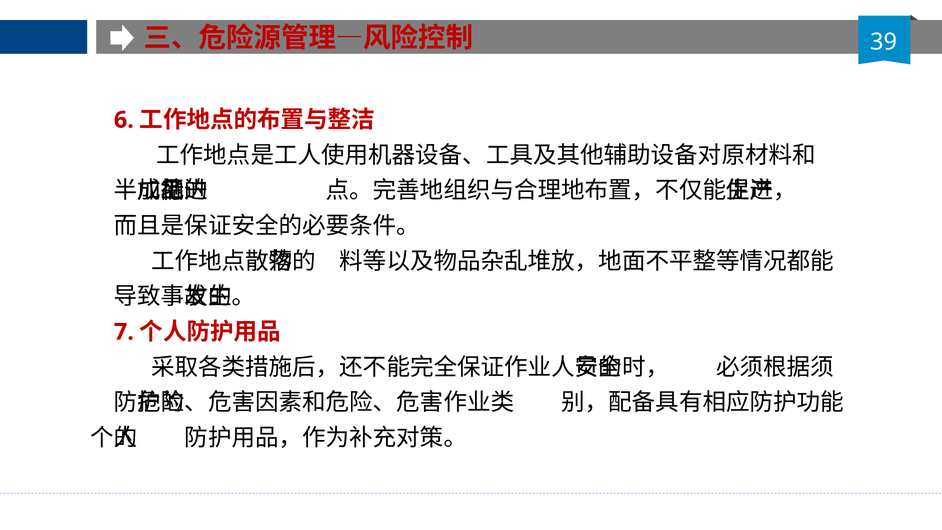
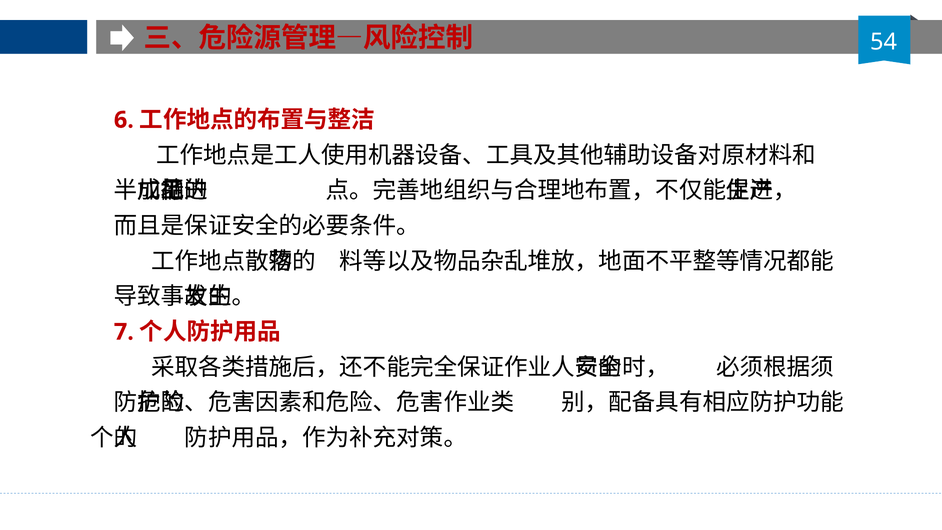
39: 39 -> 54 (884, 42)
